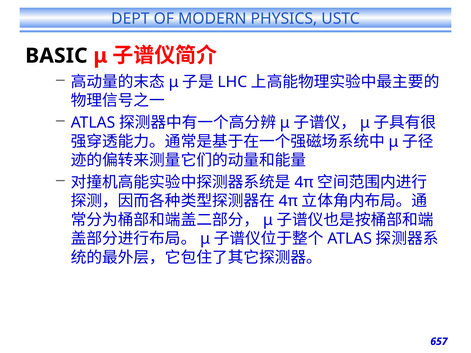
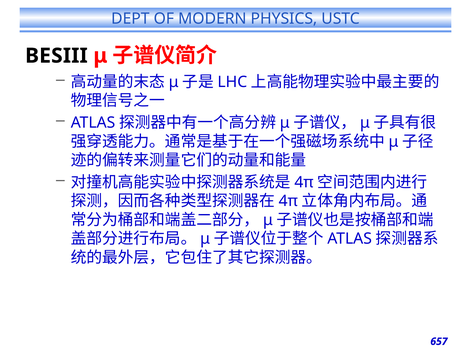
BASIC: BASIC -> BESIII (56, 56)
